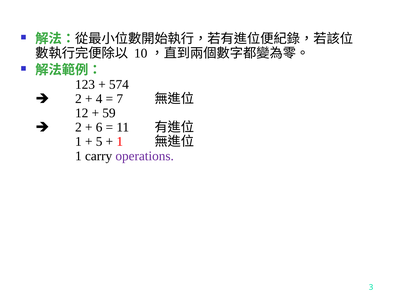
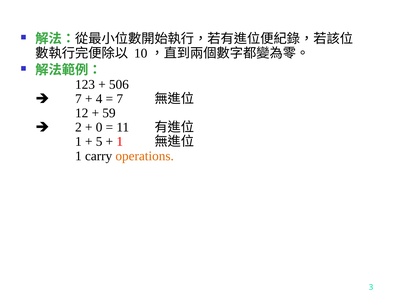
574: 574 -> 506 (119, 84)
2: 2 -> 7 (78, 99)
6: 6 -> 0 (99, 127)
operations colour: purple -> orange (145, 156)
